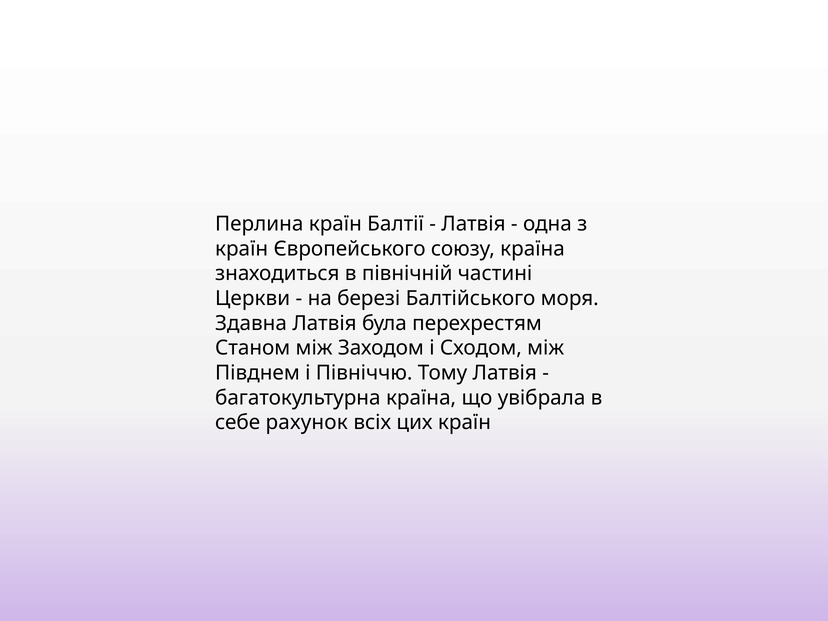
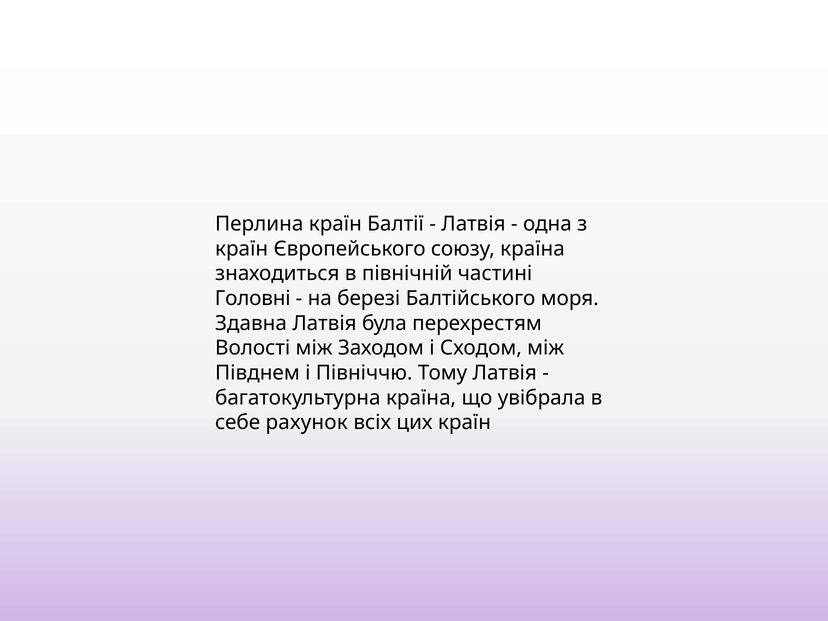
Церкви: Церкви -> Головні (253, 298)
Станом: Станом -> Волості (253, 348)
